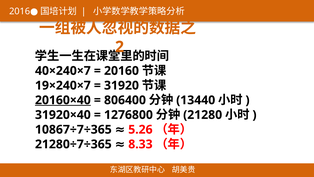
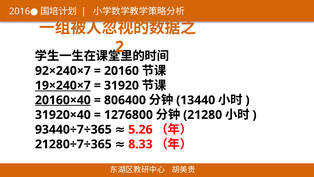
40×240×7: 40×240×7 -> 92×240×7 (63, 71)
19×240×7 underline: none -> present (63, 85)
10867÷7÷365: 10867÷7÷365 -> 93440÷7÷365 (73, 129)
